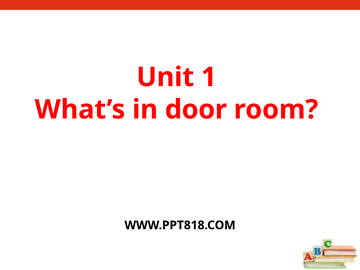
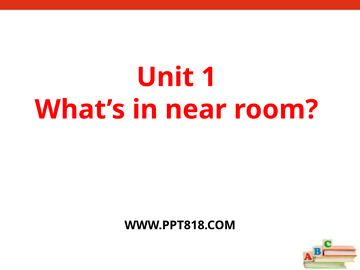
door: door -> near (196, 110)
